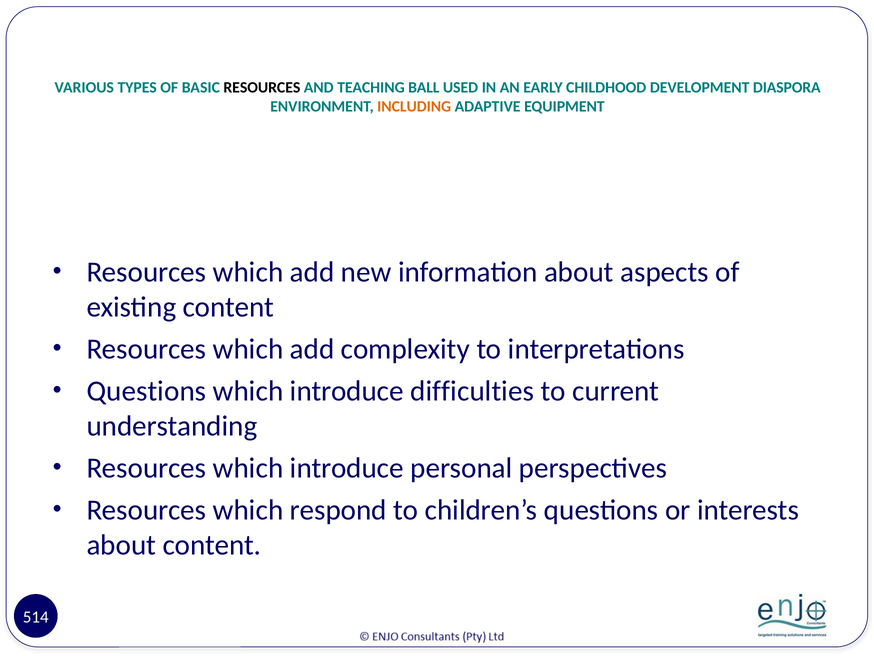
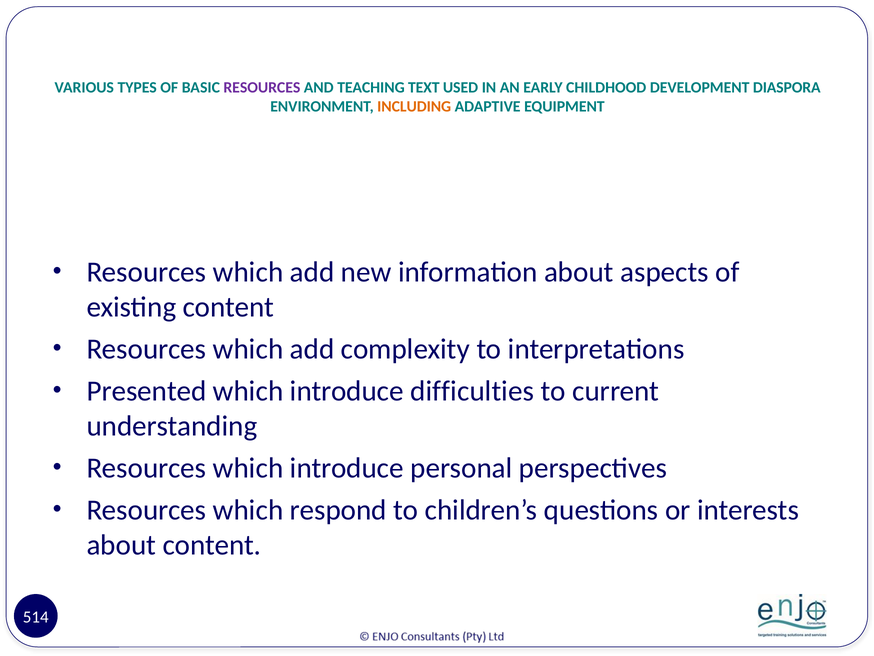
RESOURCES colour: black -> purple (262, 88)
BALL: BALL -> TEXT (424, 88)
Questions: Questions -> Presented (147, 391)
